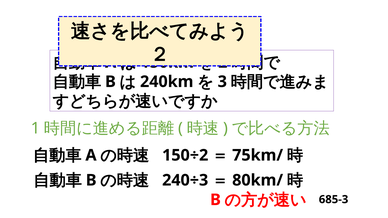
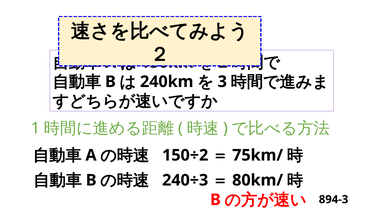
685-3: 685-3 -> 894-3 (334, 200)
